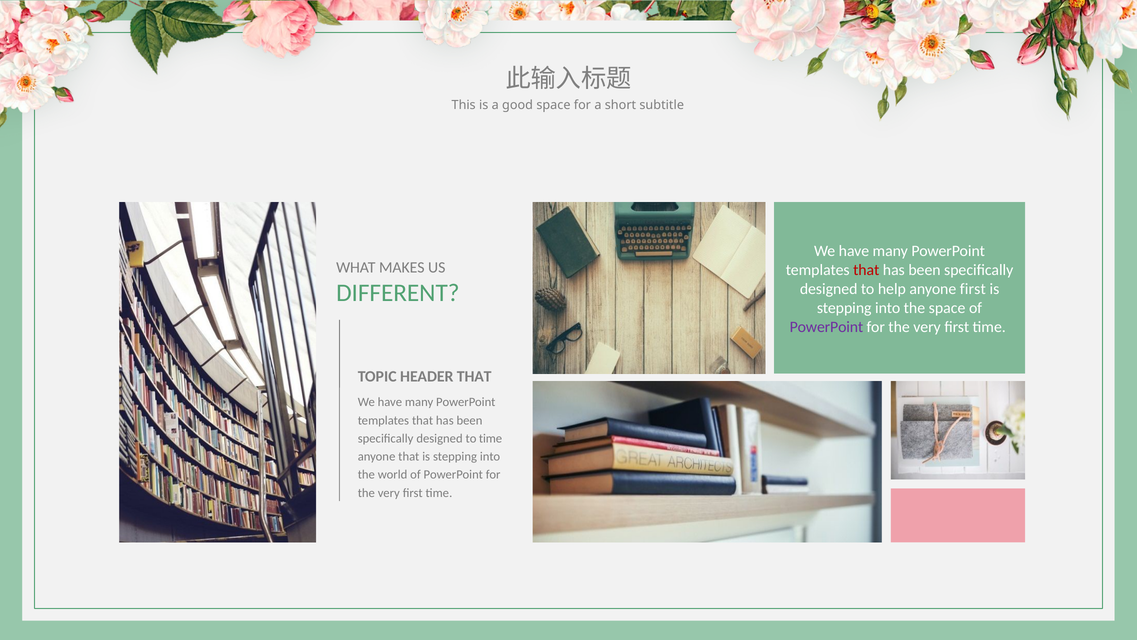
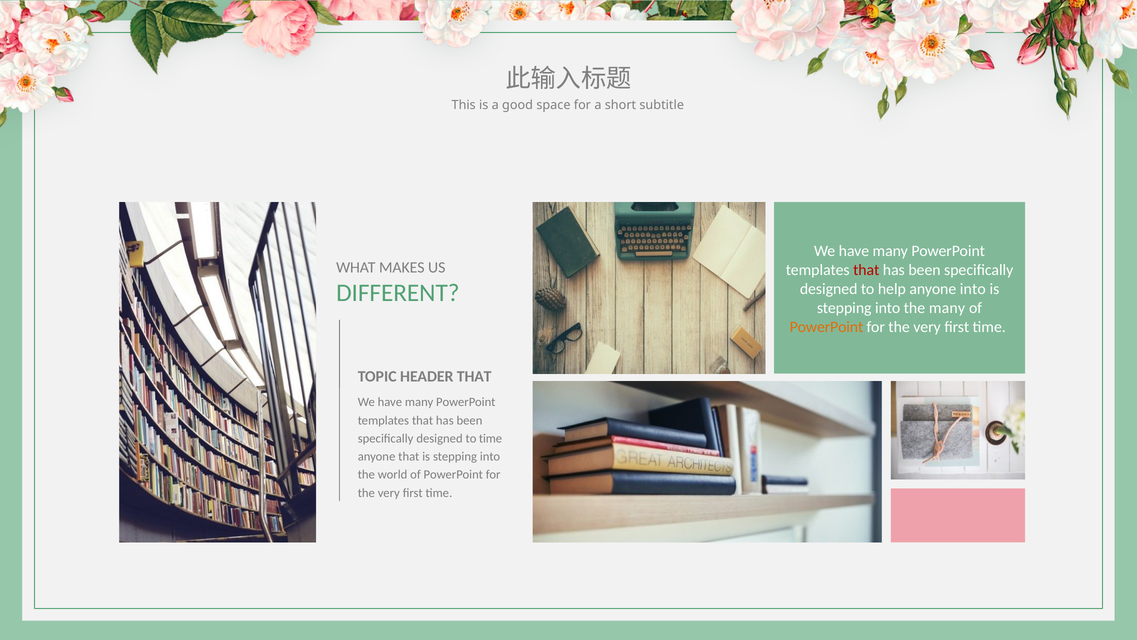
anyone first: first -> into (973, 289)
the space: space -> many (947, 308)
PowerPoint colour: purple -> orange (826, 327)
